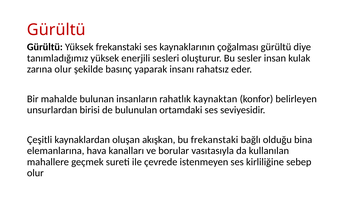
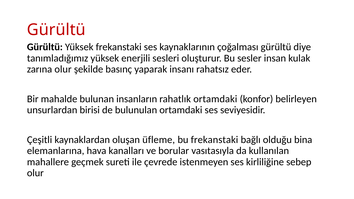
rahatlık kaynaktan: kaynaktan -> ortamdaki (215, 99)
akışkan: akışkan -> üfleme (159, 140)
